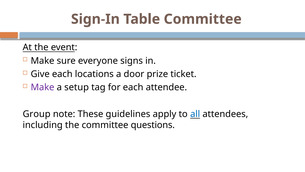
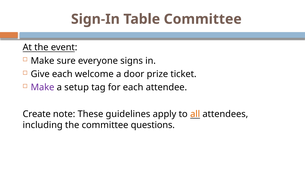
locations: locations -> welcome (94, 74)
Group: Group -> Create (37, 114)
all colour: blue -> orange (195, 114)
